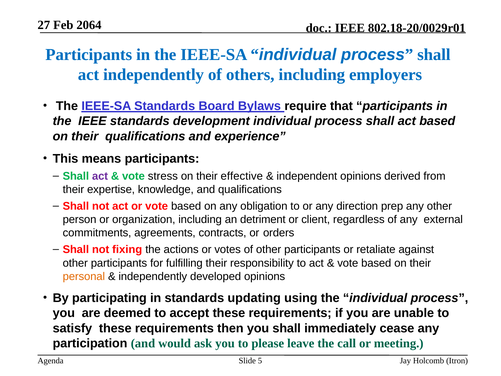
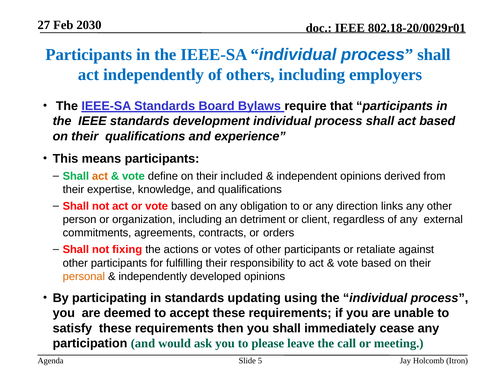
2064: 2064 -> 2030 (89, 25)
act colour: purple -> orange (100, 176)
stress: stress -> define (163, 176)
effective: effective -> included (242, 176)
prep: prep -> links (392, 206)
